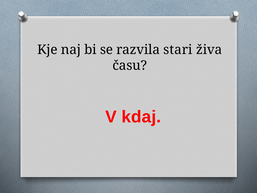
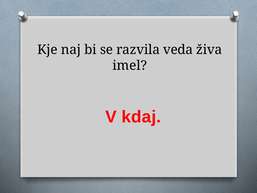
stari: stari -> veda (178, 50)
času: času -> imel (130, 65)
